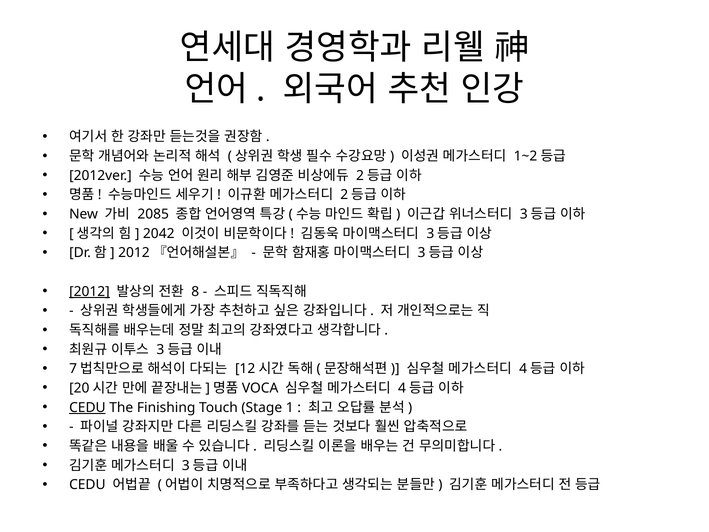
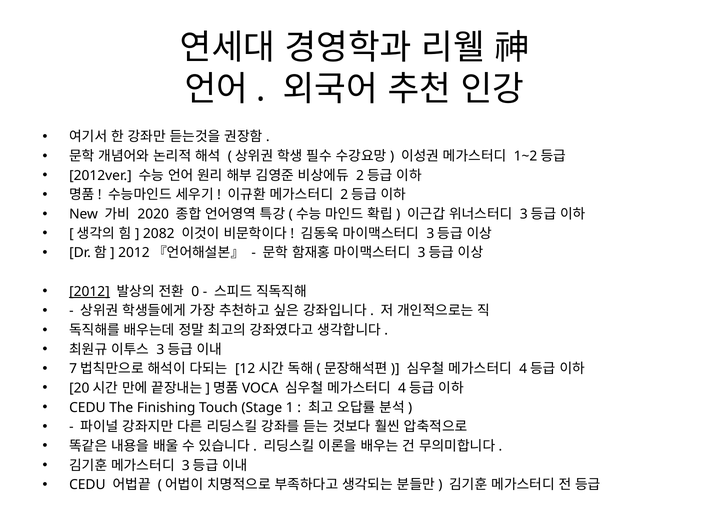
2085: 2085 -> 2020 (153, 214)
2042: 2042 -> 2082 (159, 233)
8: 8 -> 0 (195, 291)
CEDU underline: present -> none (87, 407)
